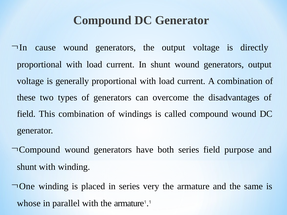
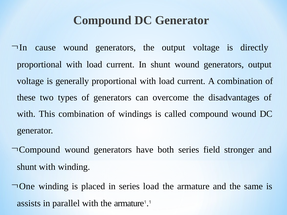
field: field -> with (26, 114)
purpose: purpose -> stronger (239, 150)
series very: very -> load (151, 186)
whose: whose -> assists (29, 203)
